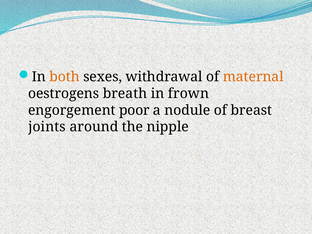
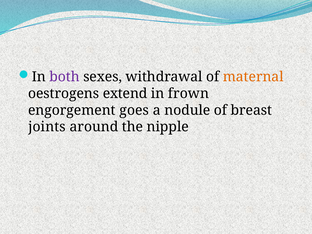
both colour: orange -> purple (65, 77)
breath: breath -> extend (125, 94)
poor: poor -> goes (134, 110)
